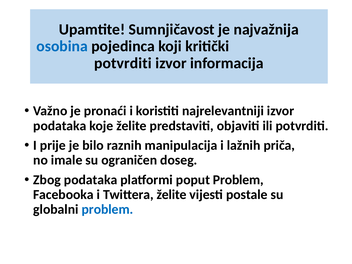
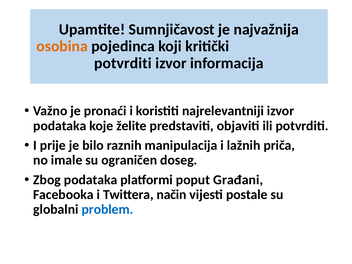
osobina colour: blue -> orange (62, 46)
poput Problem: Problem -> Građani (238, 180)
Twittera želite: želite -> način (172, 195)
